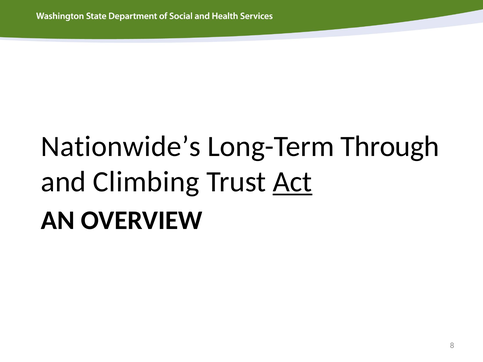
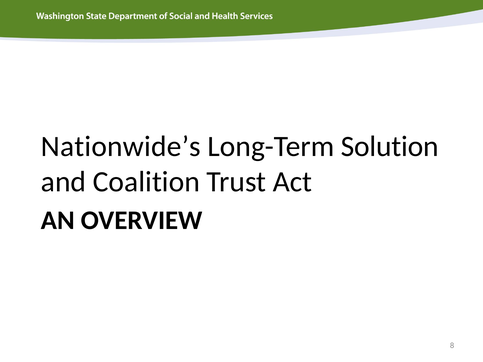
Through: Through -> Solution (390, 146)
Climbing: Climbing -> Coalition (146, 182)
Act underline: present -> none (292, 182)
